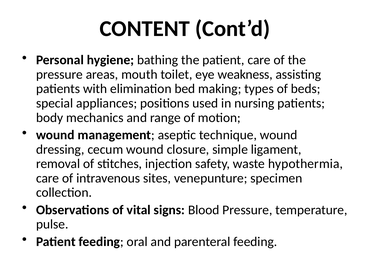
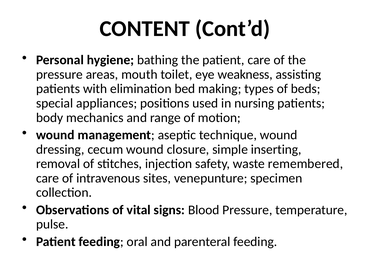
ligament: ligament -> inserting (276, 150)
hypothermia: hypothermia -> remembered (306, 164)
